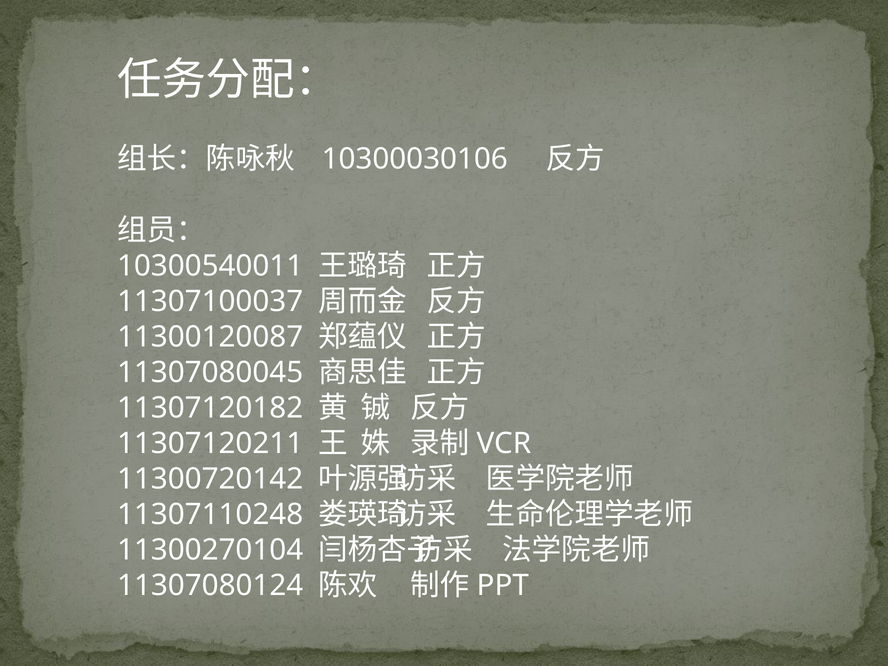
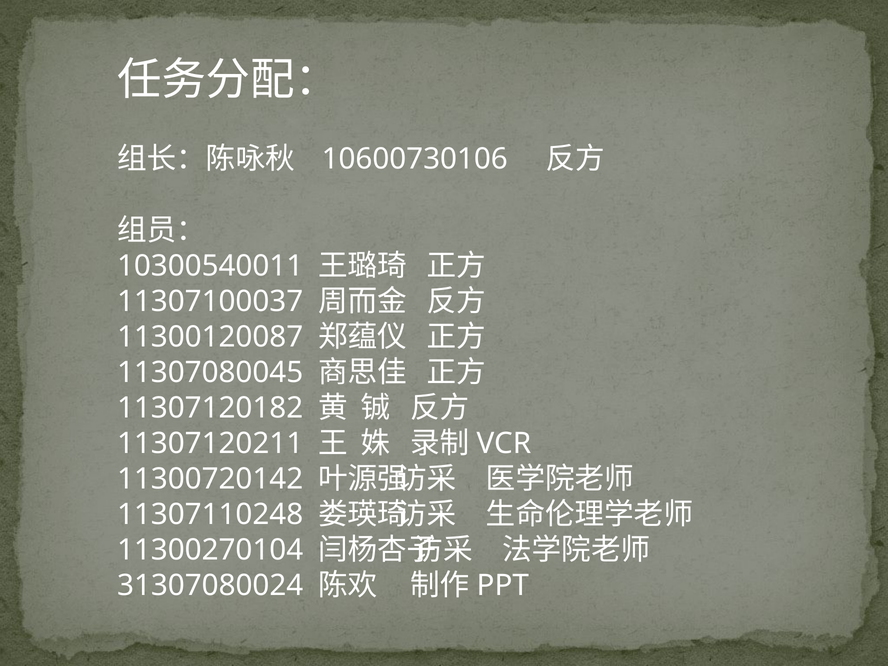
10300030106: 10300030106 -> 10600730106 (415, 159)
11307080124: 11307080124 -> 31307080024 (210, 585)
